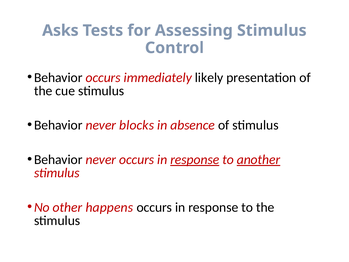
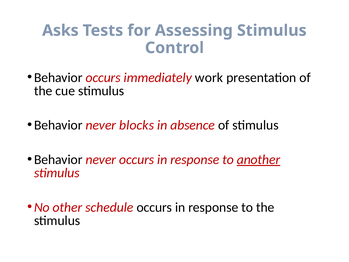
likely: likely -> work (209, 78)
response underline: present -> none (195, 160)
happens: happens -> schedule (109, 207)
